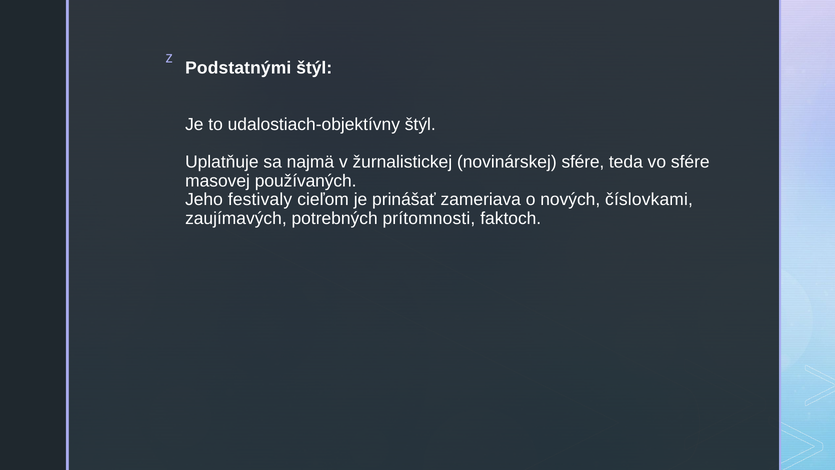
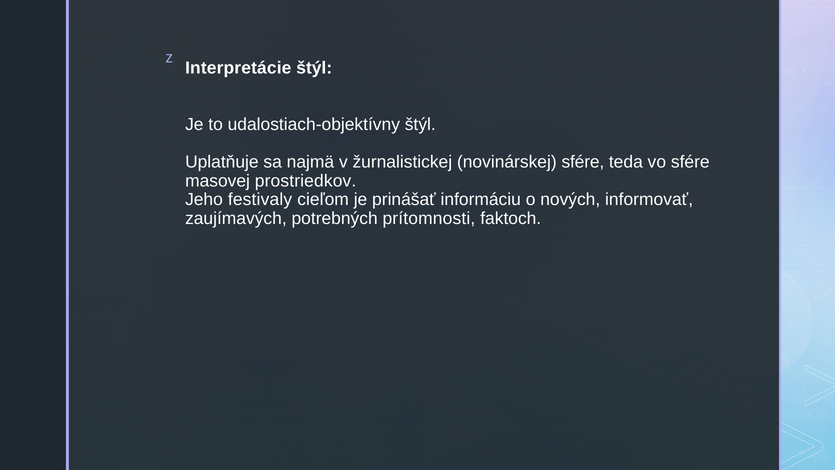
Podstatnými: Podstatnými -> Interpretácie (238, 68)
používaných: používaných -> prostriedkov (306, 181)
zameriava: zameriava -> informáciu (481, 199)
číslovkami: číslovkami -> informovať (649, 199)
